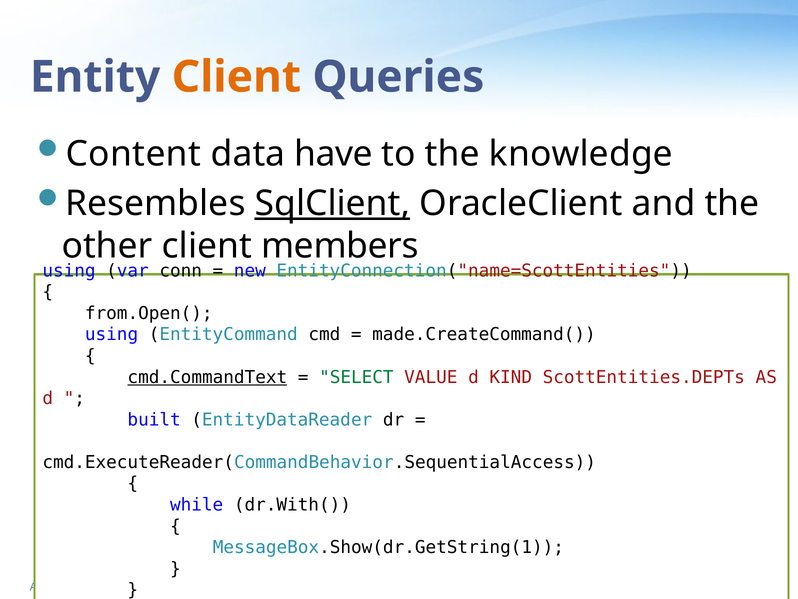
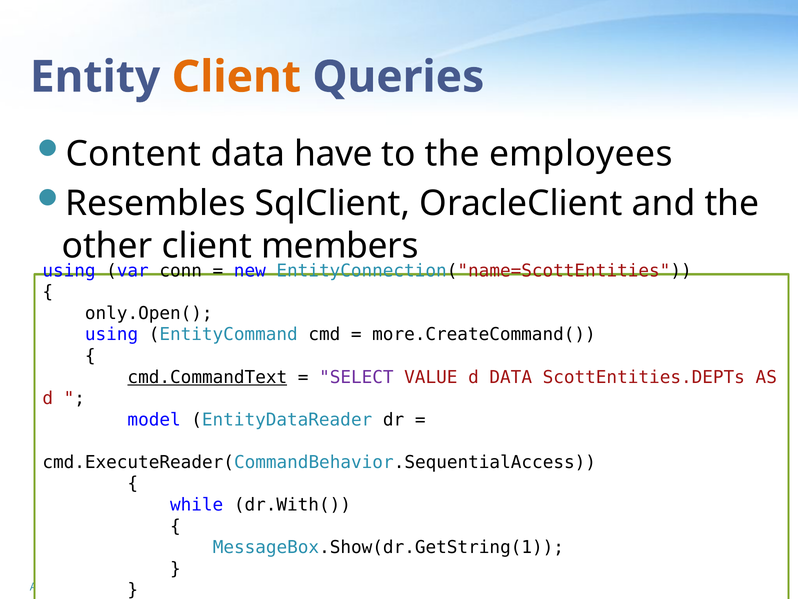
knowledge: knowledge -> employees (581, 154)
SqlClient underline: present -> none (332, 203)
from.Open(: from.Open( -> only.Open( (149, 313)
made.CreateCommand(: made.CreateCommand( -> more.CreateCommand( (484, 334)
SELECT colour: green -> purple (356, 377)
d KIND: KIND -> DATA (511, 377)
built: built -> model (154, 419)
